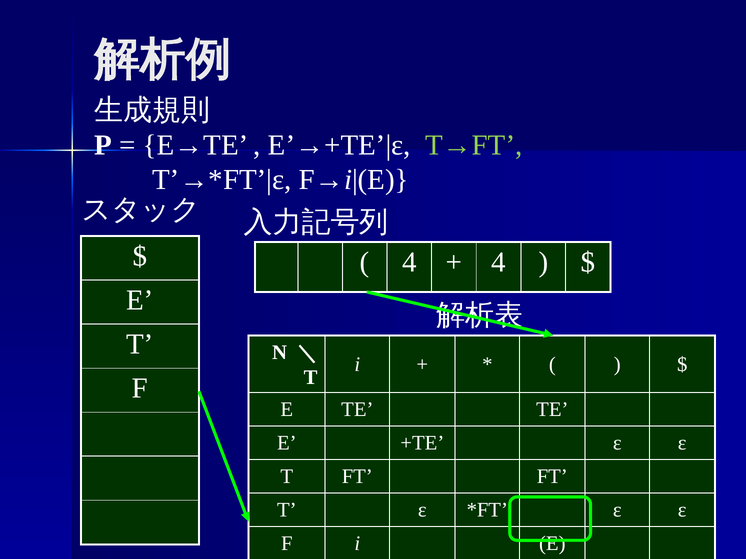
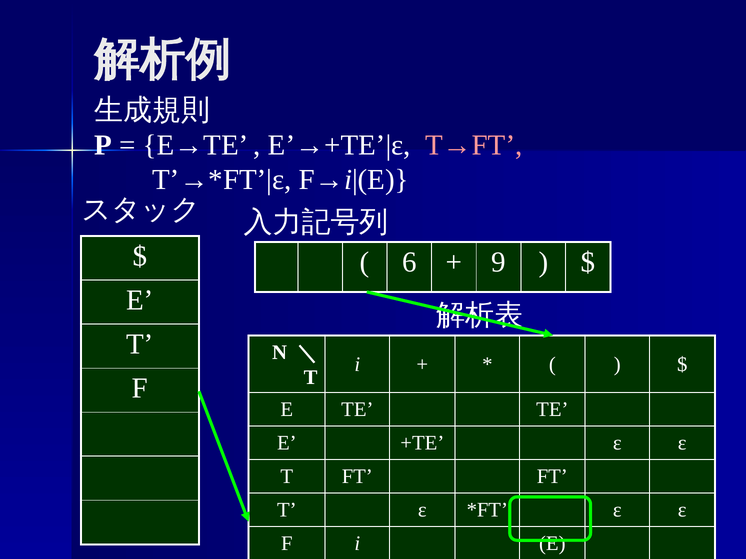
T→FT colour: light green -> pink (474, 145)
4: 4 -> 6 (409, 263)
4: 4 -> 9 (499, 263)
